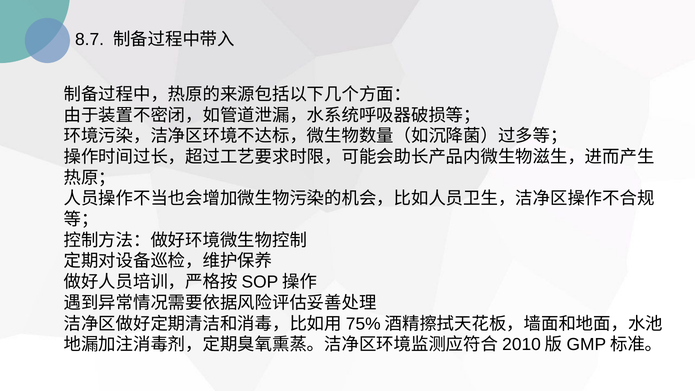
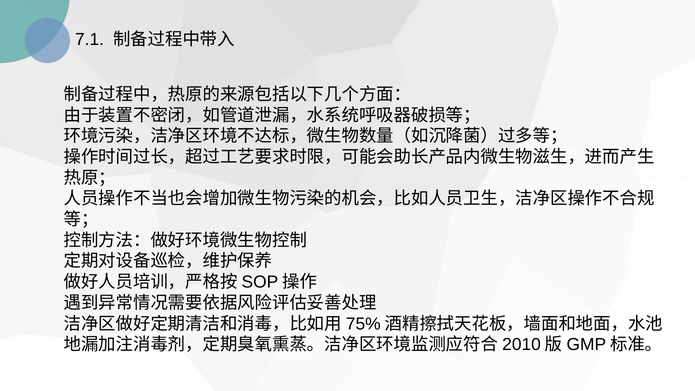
8.7: 8.7 -> 7.1 (90, 40)
